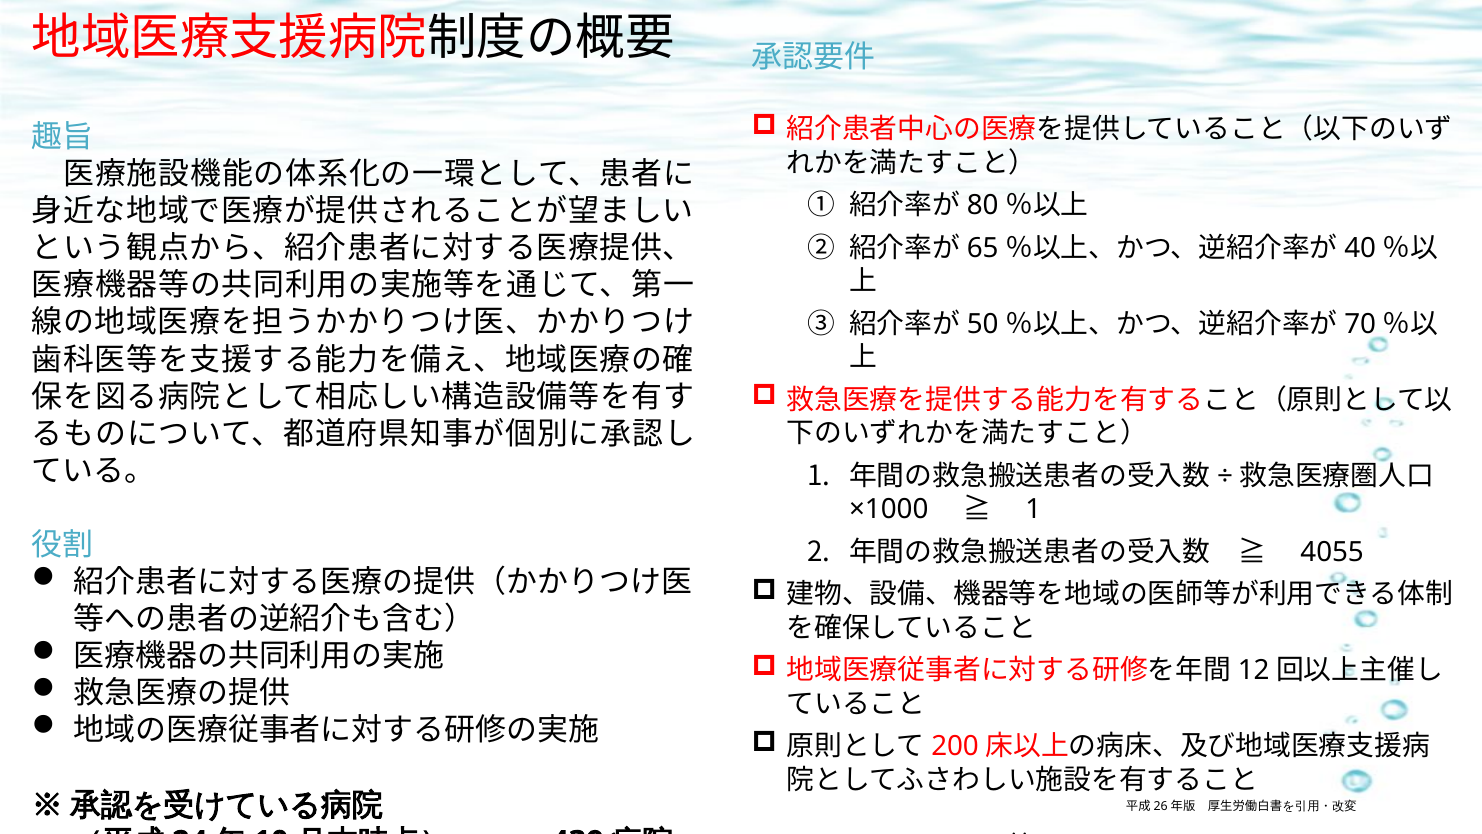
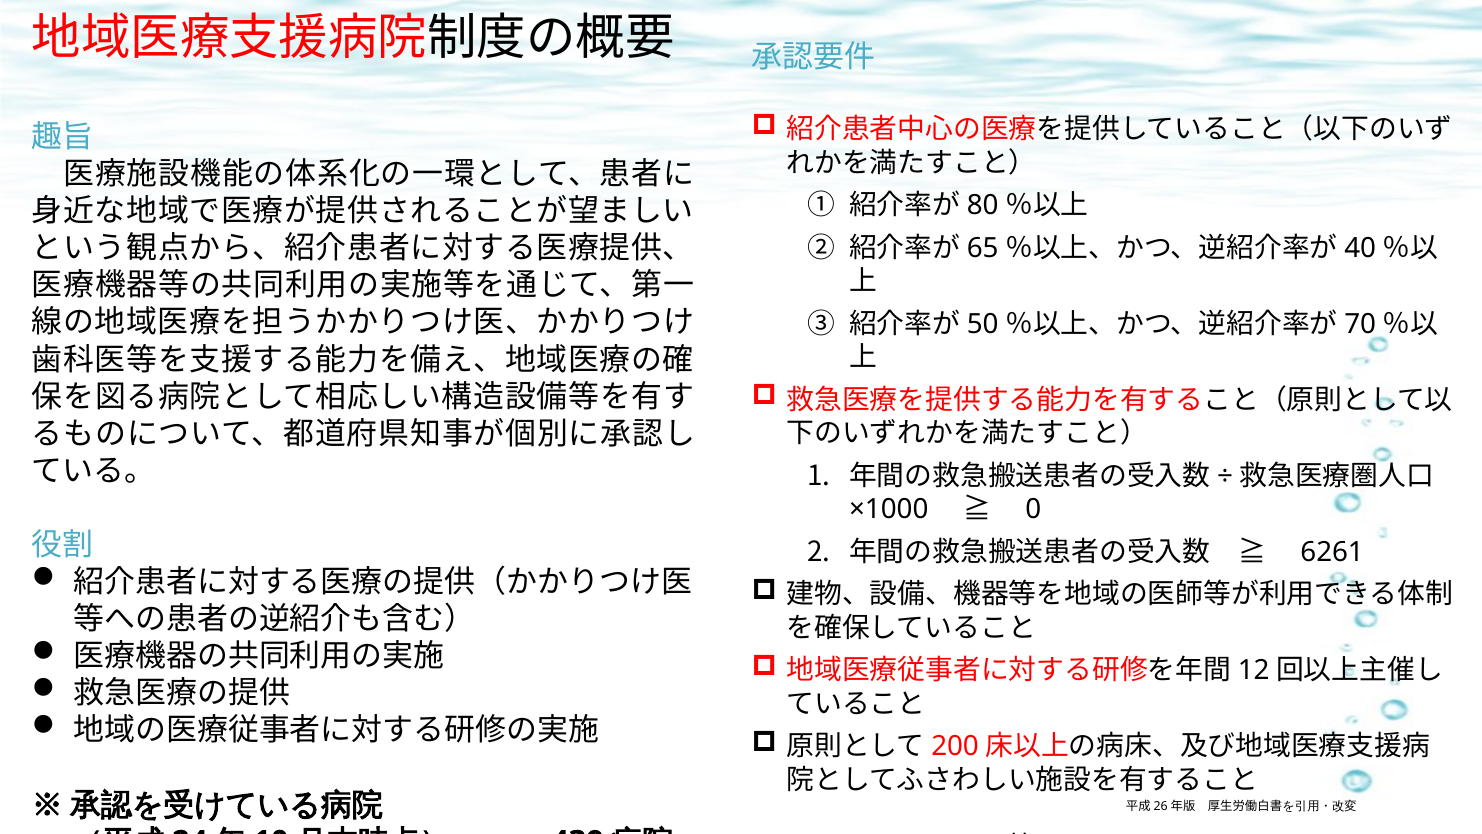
1: 1 -> 0 (1033, 509)
4055: 4055 -> 6261 (1332, 552)
